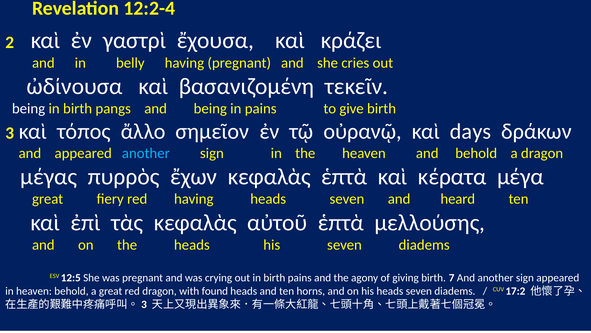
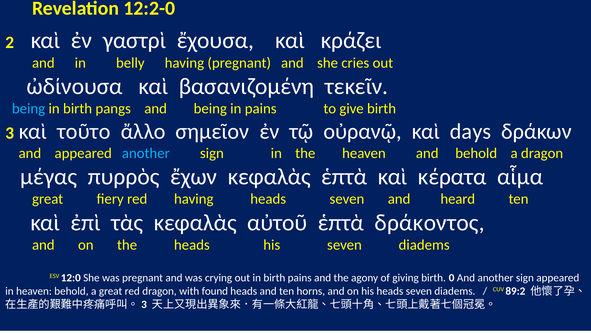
12:2-4: 12:2-4 -> 12:2-0 (149, 8)
being colour: white -> light blue (29, 109)
τόπος: τόπος -> τοῦτο (84, 132)
μέγα: μέγα -> αἷμα (520, 177)
μελλούσης: μελλούσης -> δράκοντος (430, 223)
12:5: 12:5 -> 12:0 (71, 278)
7: 7 -> 0 (452, 278)
17:2: 17:2 -> 89:2 (515, 291)
